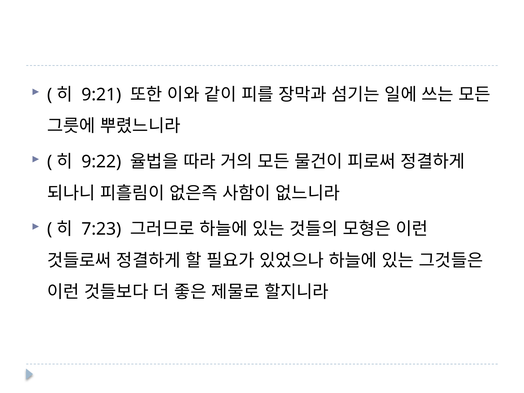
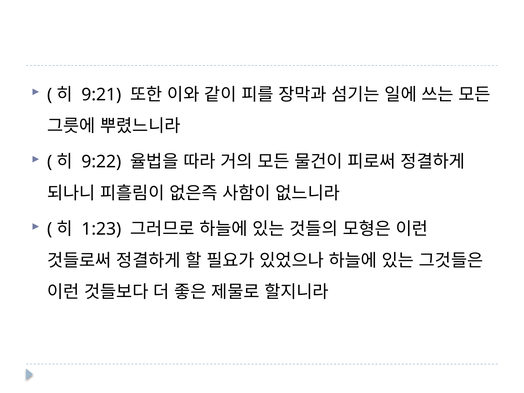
7:23: 7:23 -> 1:23 (102, 229)
